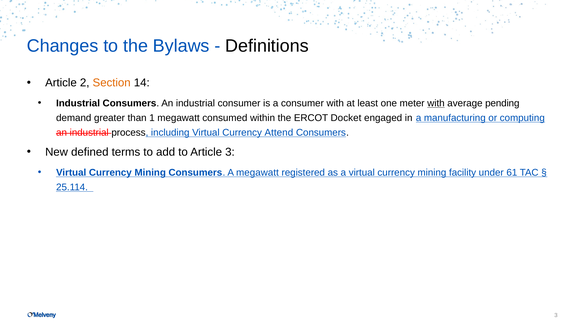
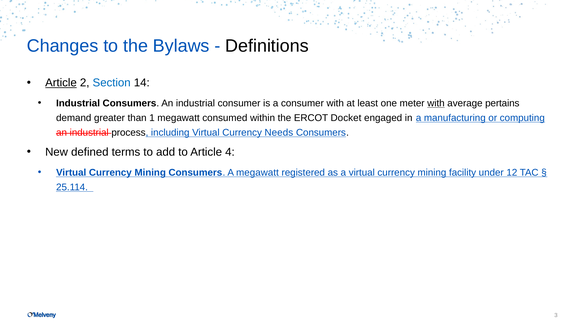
Article underline: none -> present (61, 83)
Section colour: orange -> blue (112, 83)
pending: pending -> pertains (502, 103)
Attend: Attend -> Needs (279, 132)
Article 3: 3 -> 4 (230, 152)
61: 61 -> 12 (512, 172)
